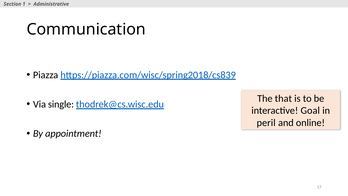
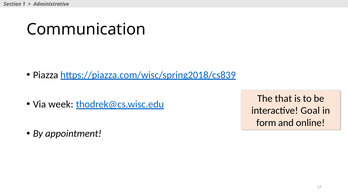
single: single -> week (61, 104)
peril: peril -> form (266, 123)
